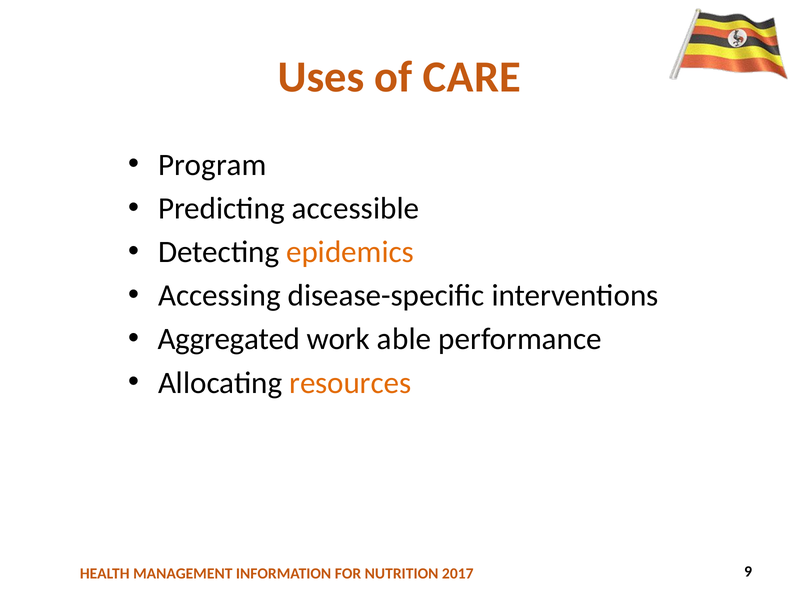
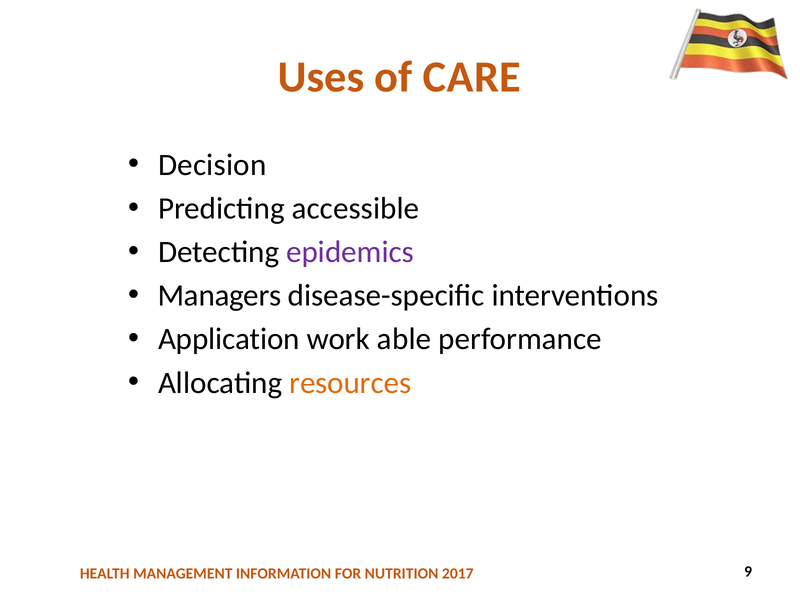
Program: Program -> Decision (212, 165)
epidemics colour: orange -> purple (350, 252)
Accessing: Accessing -> Managers (220, 296)
Aggregated: Aggregated -> Application (229, 339)
